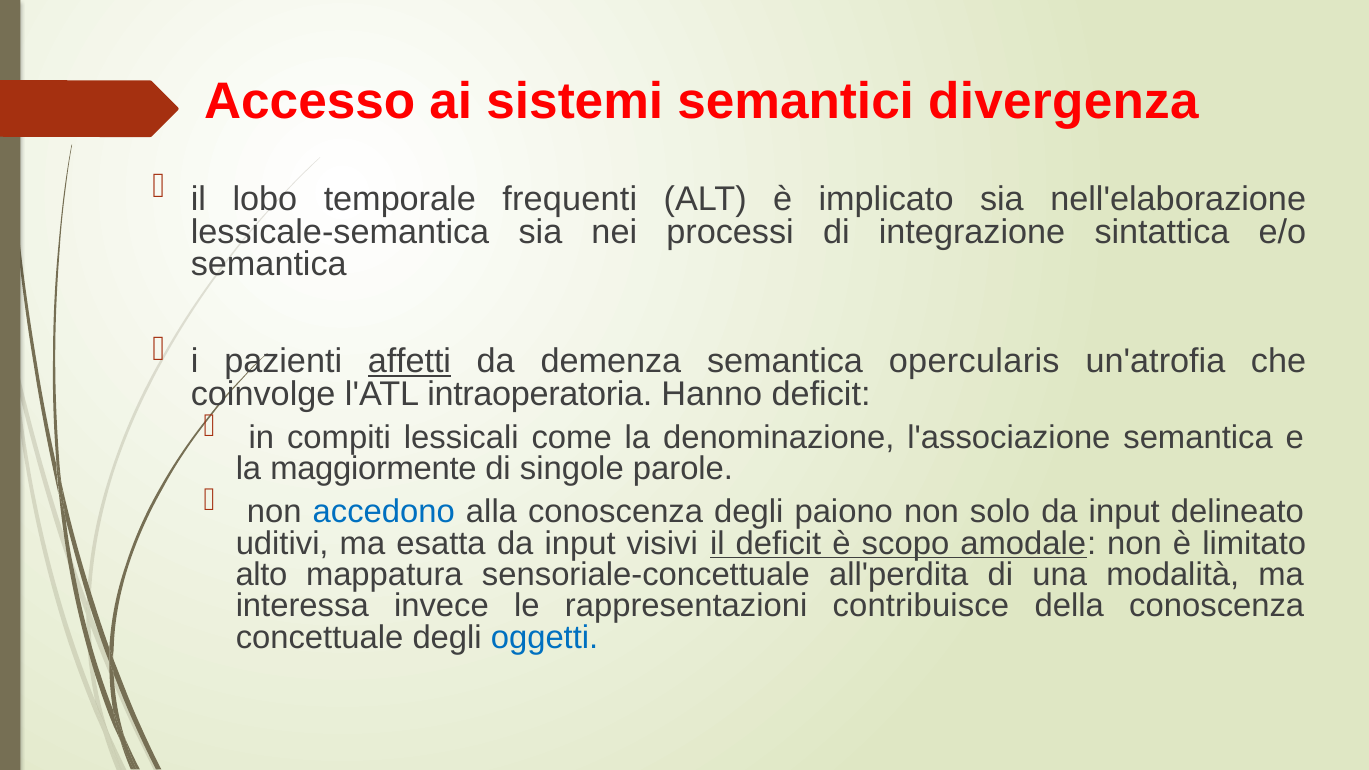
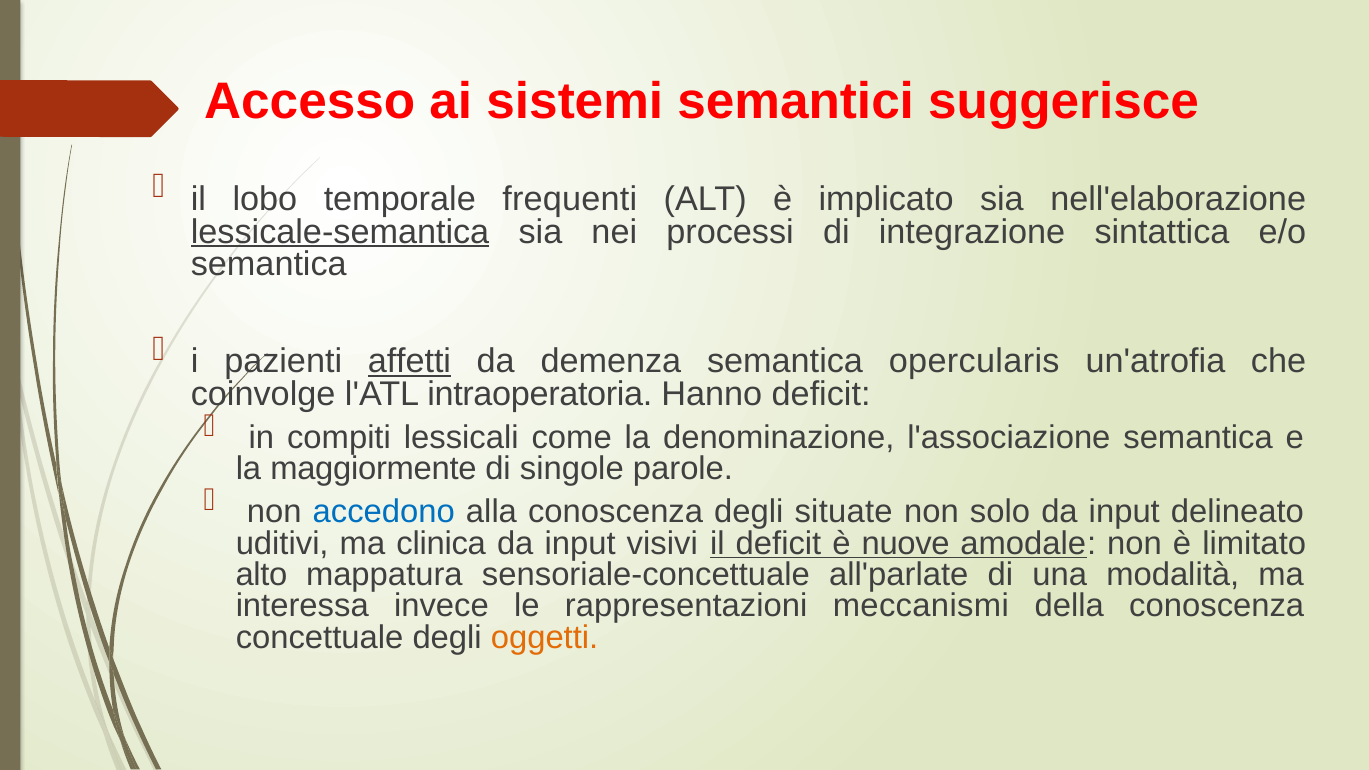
divergenza: divergenza -> suggerisce (1064, 101)
lessicale-semantica underline: none -> present (340, 232)
paiono: paiono -> situate (844, 512)
esatta: esatta -> clinica (441, 543)
scopo: scopo -> nuove (906, 543)
all'perdita: all'perdita -> all'parlate (899, 575)
contribuisce: contribuisce -> meccanismi (921, 606)
oggetti colour: blue -> orange (545, 638)
